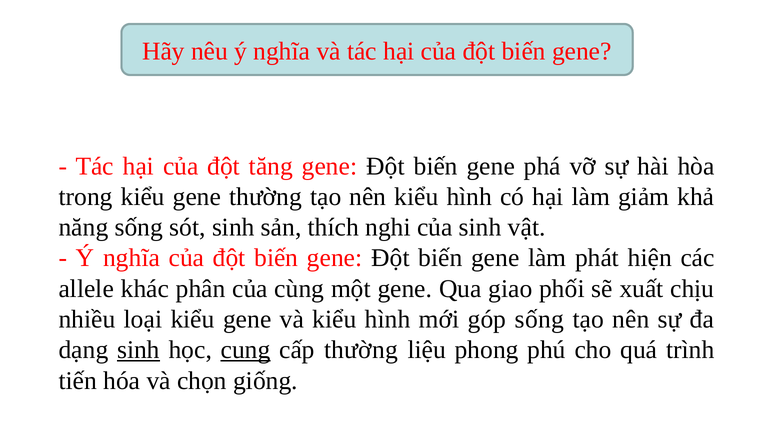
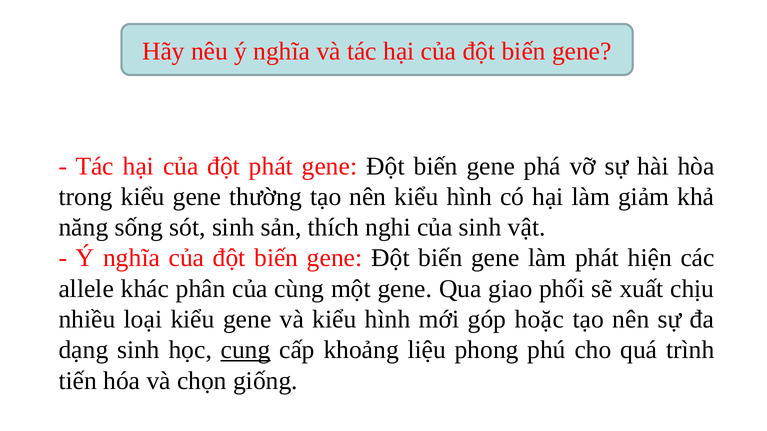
đột tăng: tăng -> phát (271, 166)
góp sống: sống -> hoặc (539, 320)
sinh underline: present -> none (138, 350)
cấp thường: thường -> khoảng (361, 350)
